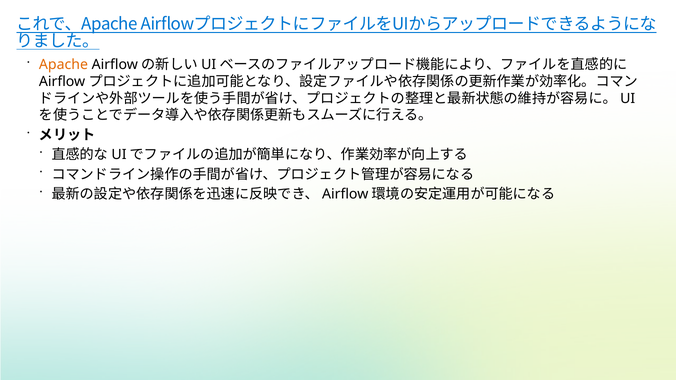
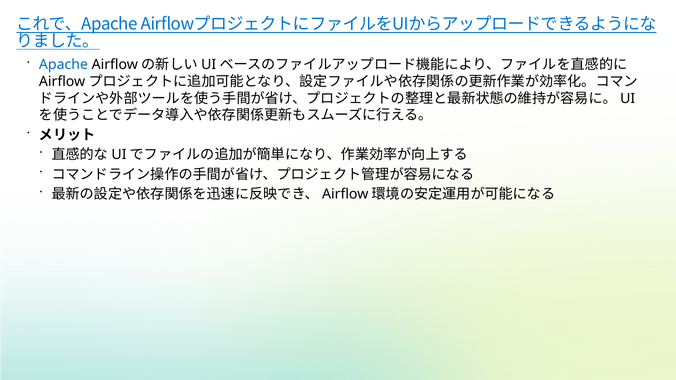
Apache colour: orange -> blue (63, 65)
